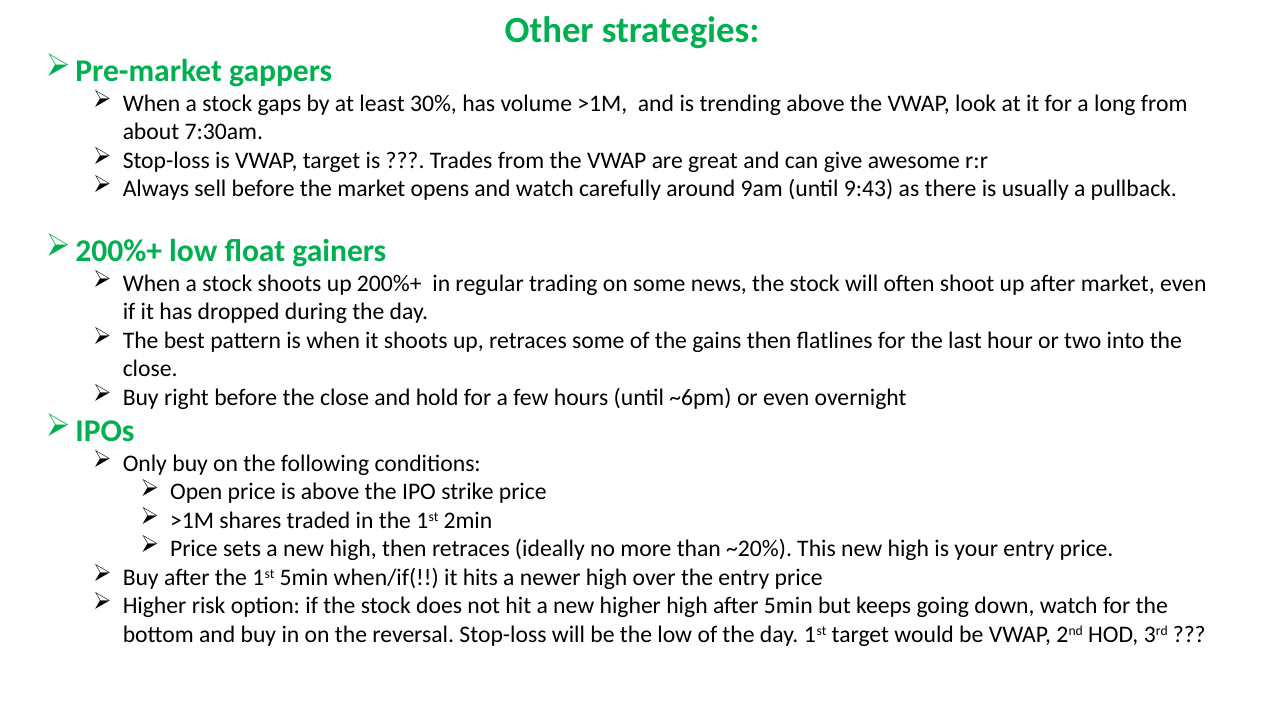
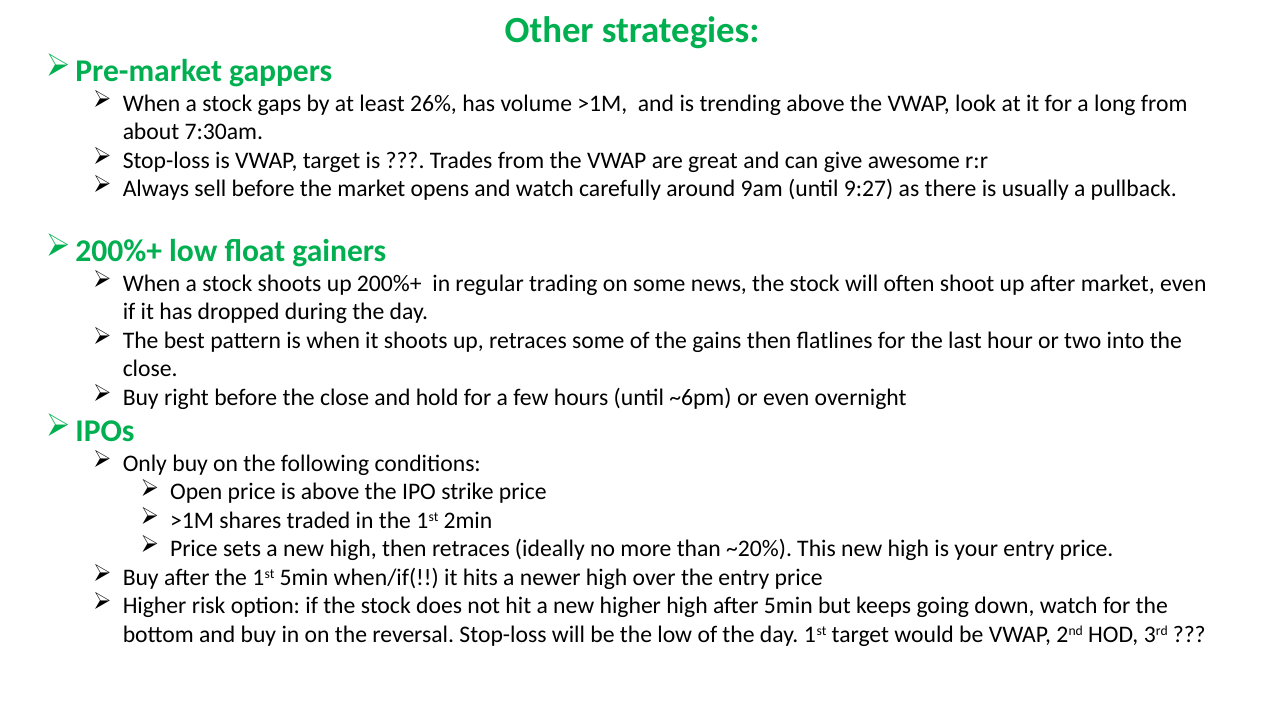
30%: 30% -> 26% (433, 103)
9:43: 9:43 -> 9:27 (869, 189)
